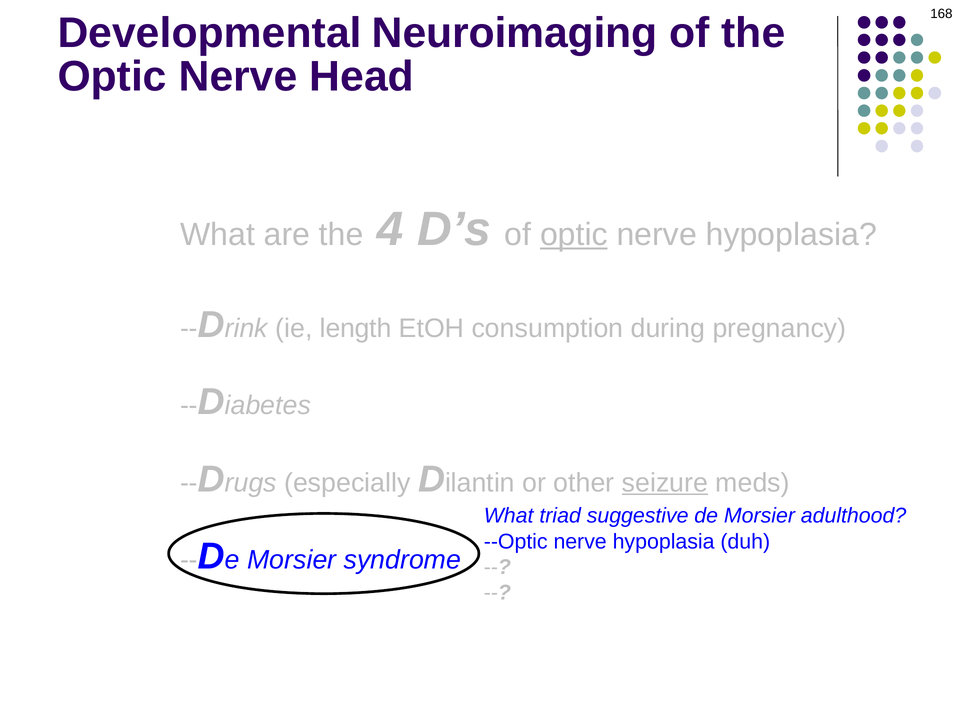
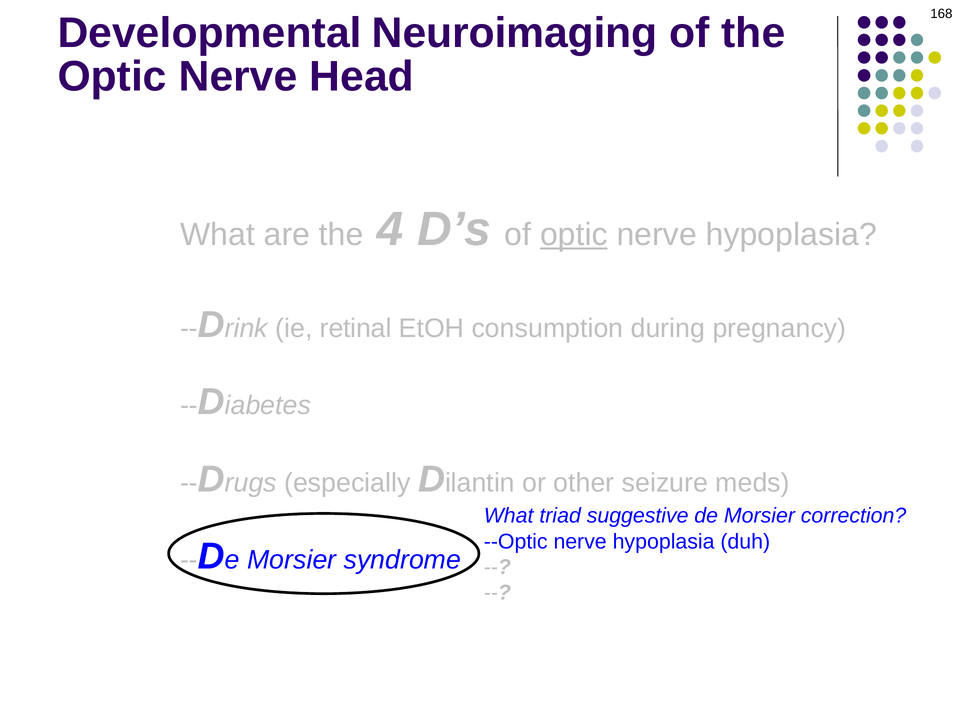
length: length -> retinal (356, 328)
seizure underline: present -> none (665, 482)
adulthood: adulthood -> correction (854, 515)
